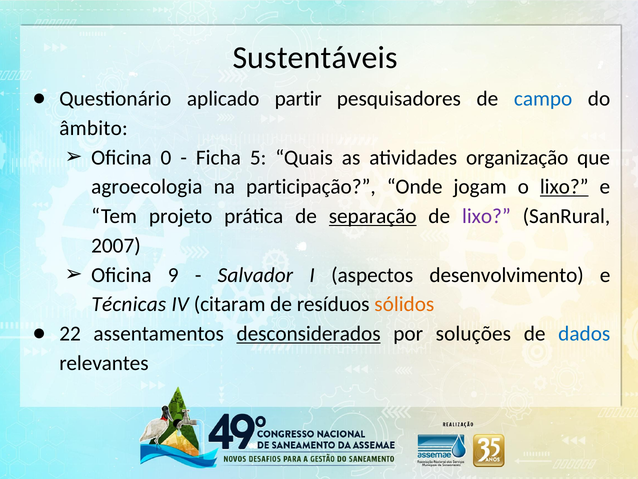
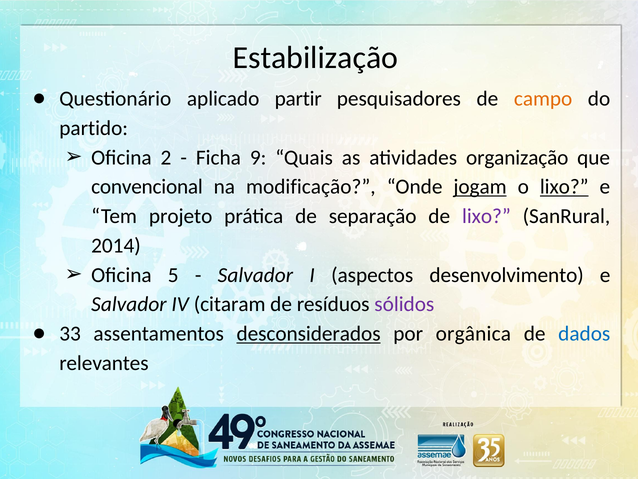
Sustentáveis: Sustentáveis -> Estabilização (315, 58)
campo colour: blue -> orange (543, 99)
âmbito: âmbito -> partido (94, 128)
0: 0 -> 2 (166, 157)
5: 5 -> 9 (258, 157)
agroecologia: agroecologia -> convencional (147, 187)
participação: participação -> modificação (311, 187)
jogam underline: none -> present (480, 187)
separação underline: present -> none (373, 216)
2007: 2007 -> 2014 (116, 245)
9: 9 -> 5 (173, 275)
Técnicas: Técnicas -> Salvador (129, 304)
sólidos colour: orange -> purple (404, 304)
22: 22 -> 33 (70, 333)
soluções: soluções -> orgânica (473, 333)
